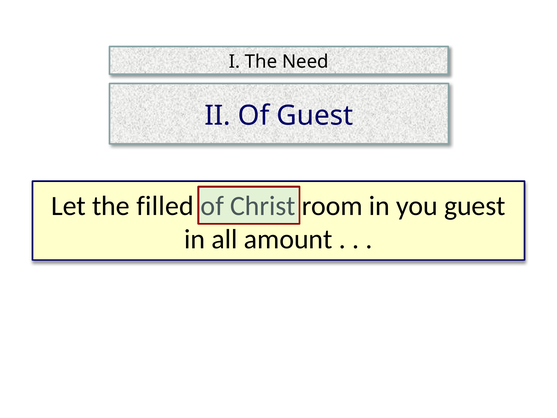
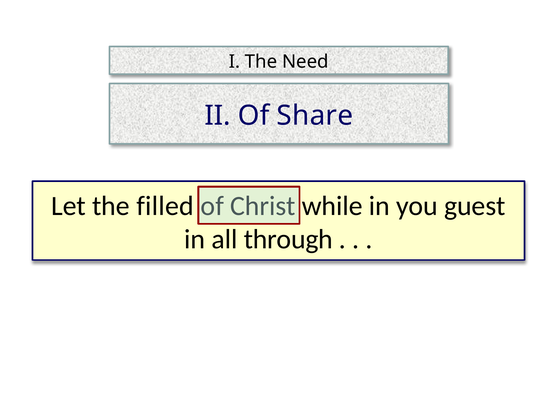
Of Guest: Guest -> Share (315, 116)
room: room -> while (332, 206)
amount: amount -> through (288, 239)
